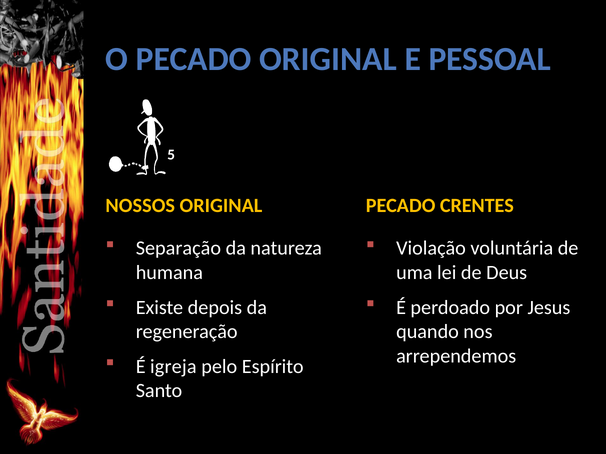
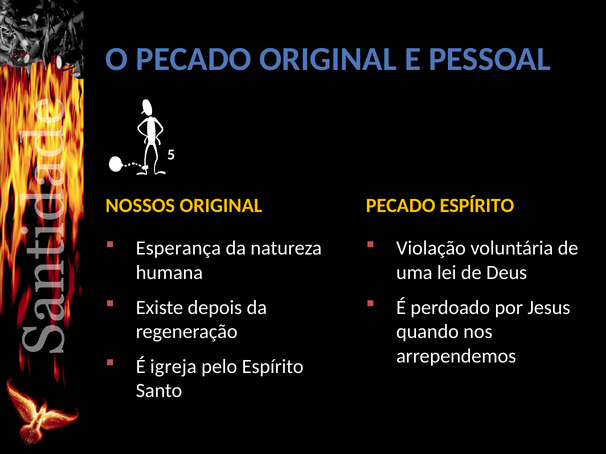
PECADO CRENTES: CRENTES -> ESPÍRITO (477, 206)
Separação: Separação -> Esperança (178, 249)
